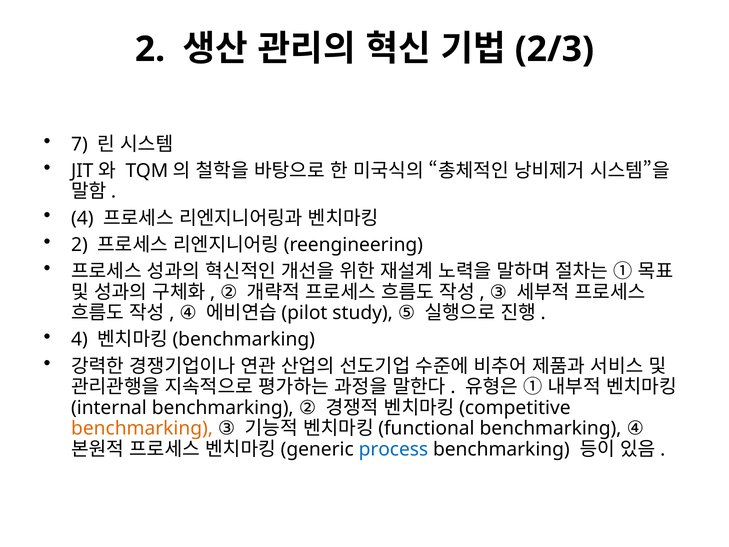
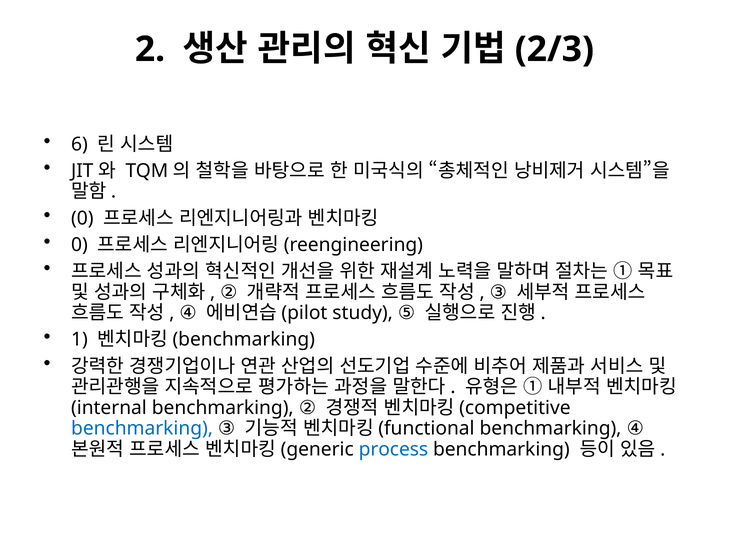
7: 7 -> 6 (79, 144)
4: 4 -> 0 (82, 218)
2: 2 -> 0 (79, 245)
4: 4 -> 1 (79, 339)
benchmarking colour: orange -> blue (142, 428)
